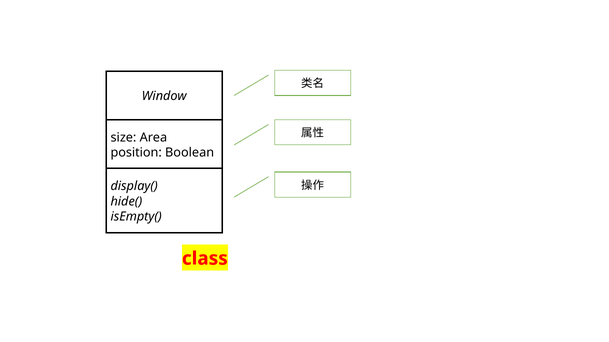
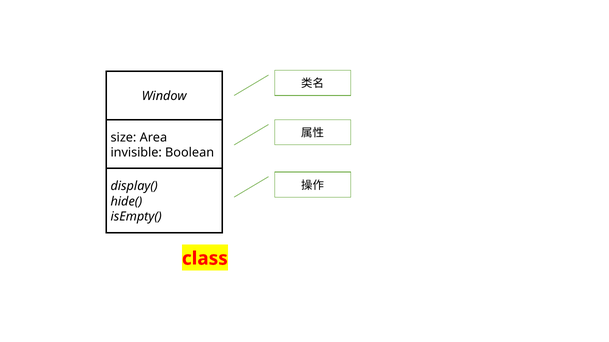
position: position -> invisible (136, 153)
